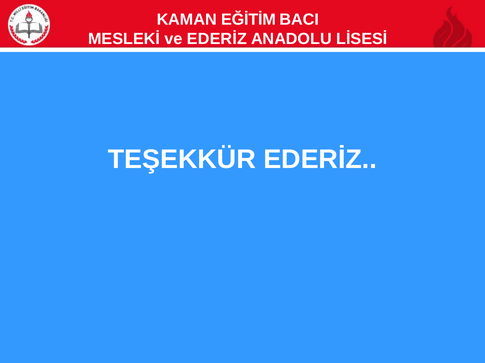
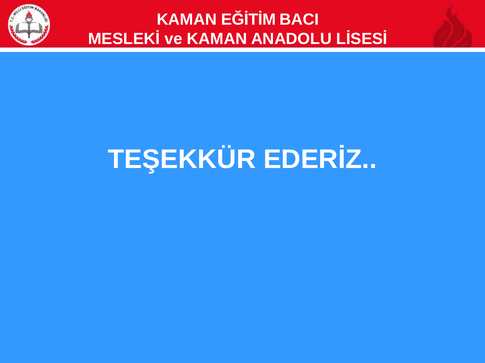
ve EDERİZ: EDERİZ -> KAMAN (217, 39)
